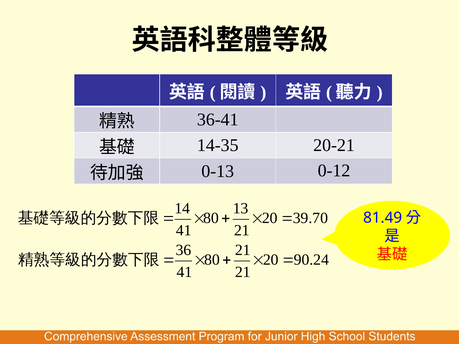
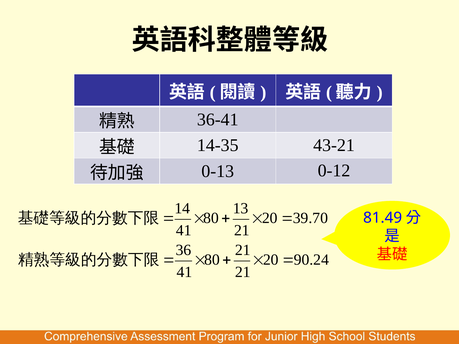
20-21: 20-21 -> 43-21 (334, 146)
